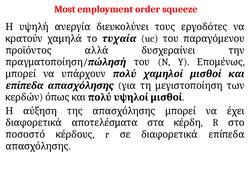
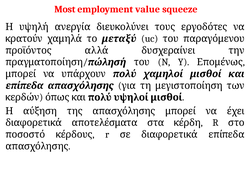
order: order -> value (148, 9)
τυχαία: τυχαία -> μεταξύ (119, 39)
